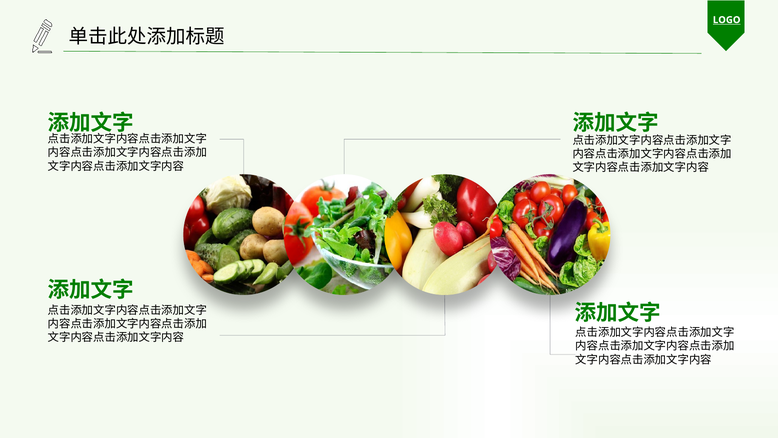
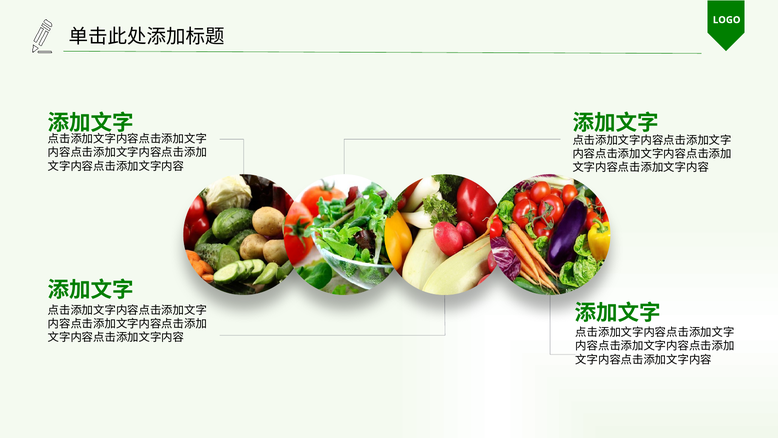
LOGO underline: present -> none (727, 20)
